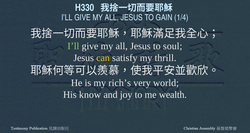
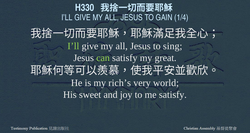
soul: soul -> sing (173, 46)
can colour: yellow -> light green (103, 58)
thrill: thrill -> great (166, 58)
know: know -> sweet (90, 94)
me wealth: wealth -> satisfy (173, 94)
